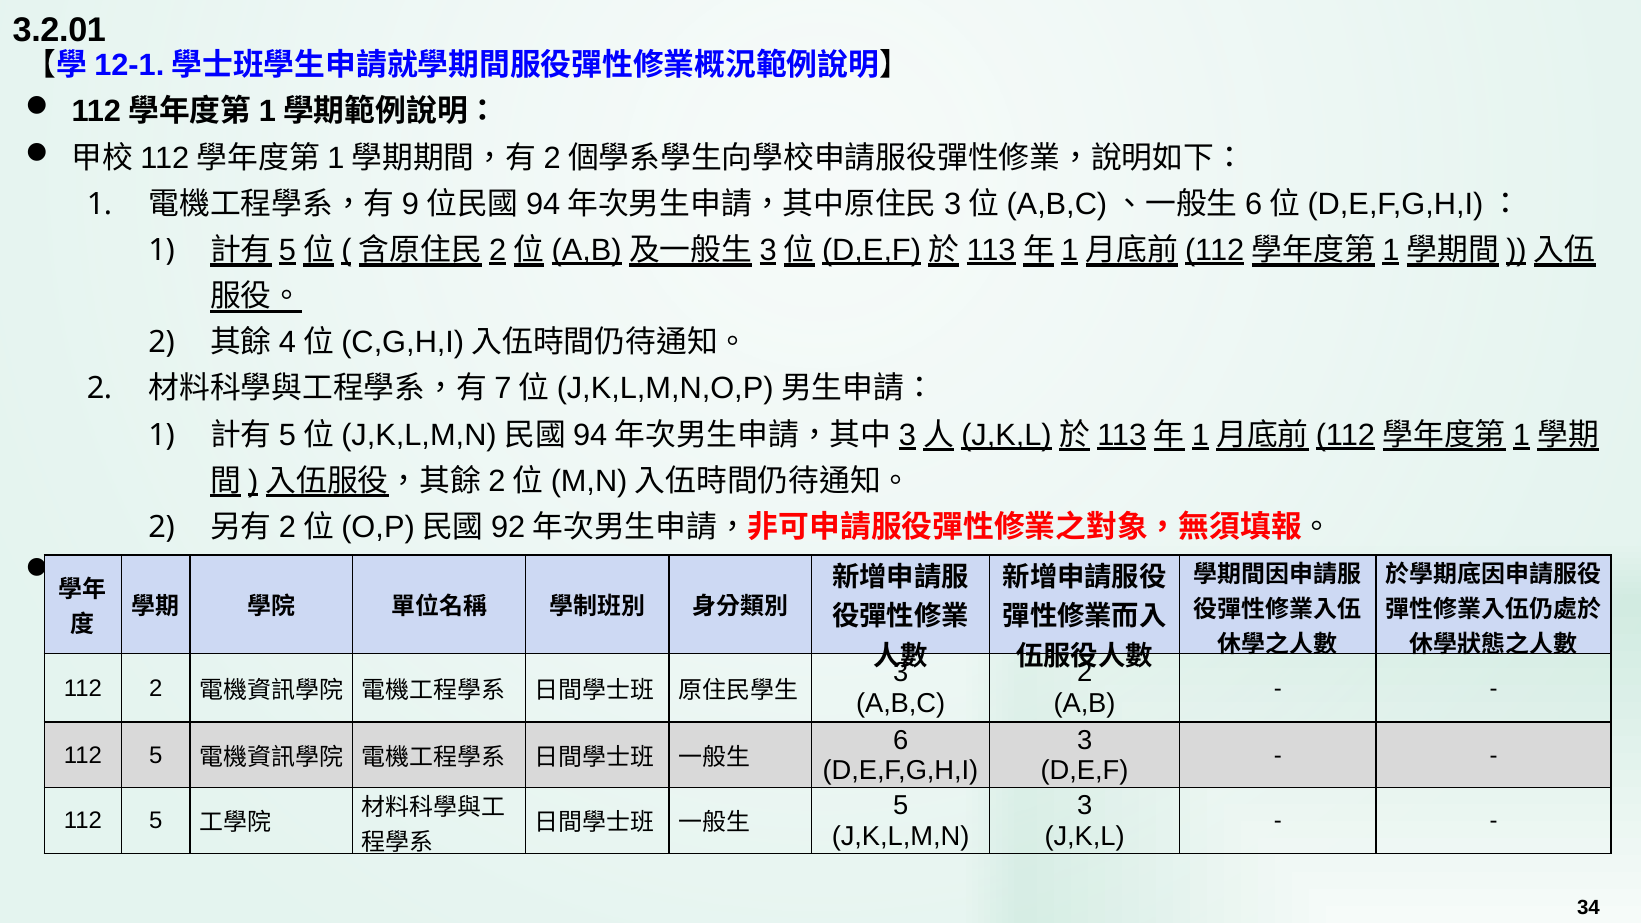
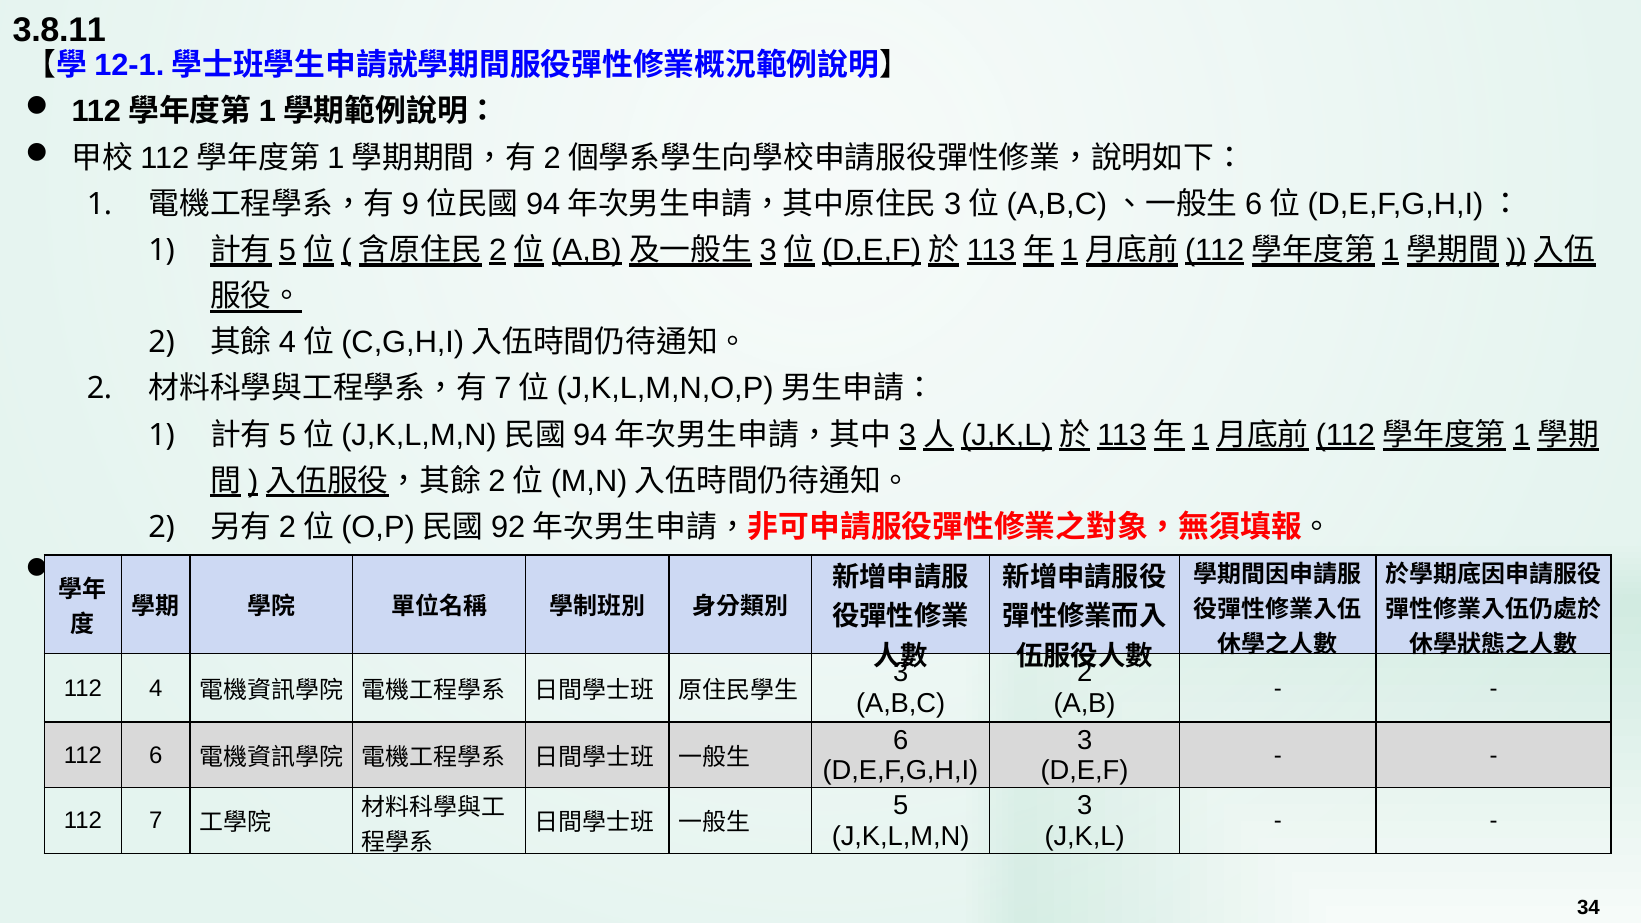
3.2.01: 3.2.01 -> 3.8.11 (59, 30)
112 2: 2 -> 4 (156, 688)
5: 5 -> 6 (156, 755)
5: 5 -> 7 (156, 821)
